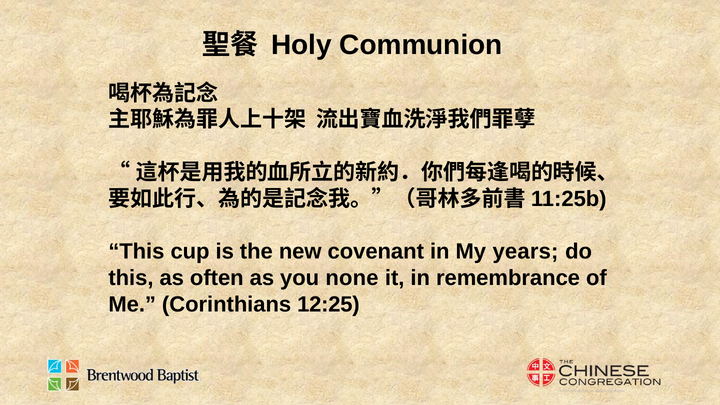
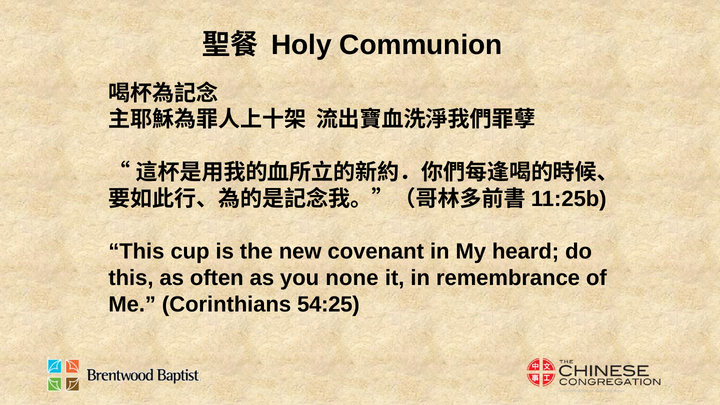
years: years -> heard (526, 252)
12:25: 12:25 -> 54:25 (328, 304)
